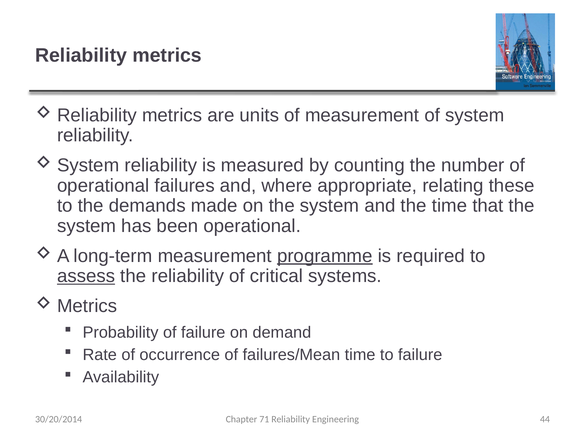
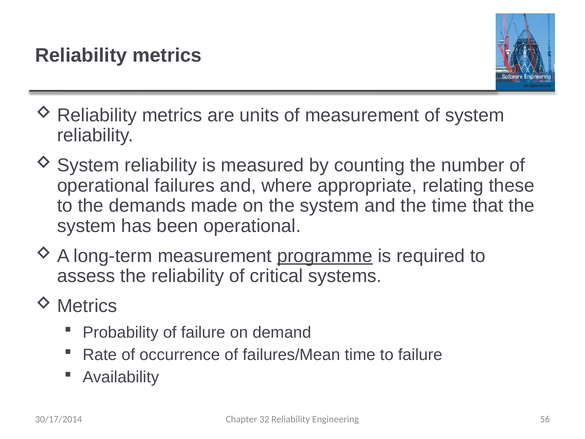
assess underline: present -> none (86, 276)
71: 71 -> 32 (264, 419)
44: 44 -> 56 (545, 419)
30/20/2014: 30/20/2014 -> 30/17/2014 (59, 419)
